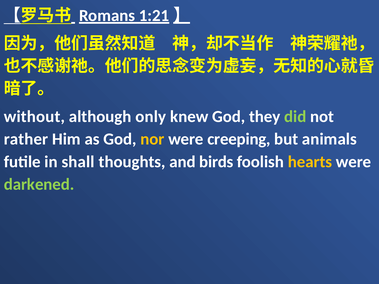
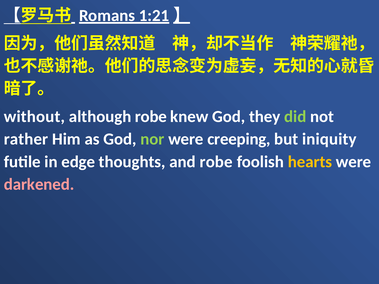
although only: only -> robe (151, 117)
nor colour: yellow -> light green (152, 139)
animals: animals -> iniquity (329, 139)
shall: shall -> edge (78, 162)
and birds: birds -> robe (216, 162)
darkened colour: light green -> pink (39, 185)
